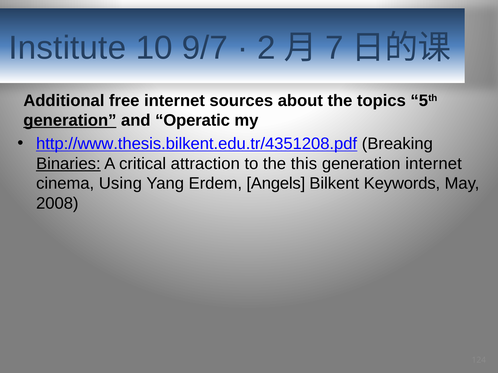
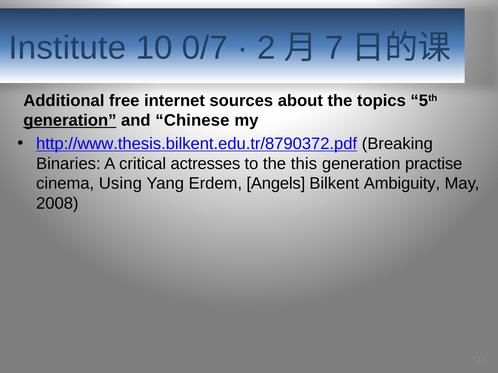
9/7: 9/7 -> 0/7 (205, 48)
Operatic: Operatic -> Chinese (192, 121)
http://www.thesis.bilkent.edu.tr/4351208.pdf: http://www.thesis.bilkent.edu.tr/4351208.pdf -> http://www.thesis.bilkent.edu.tr/8790372.pdf (197, 144)
Binaries underline: present -> none (68, 164)
attraction: attraction -> actresses (205, 164)
generation internet: internet -> practise (434, 164)
Keywords: Keywords -> Ambiguity (402, 184)
